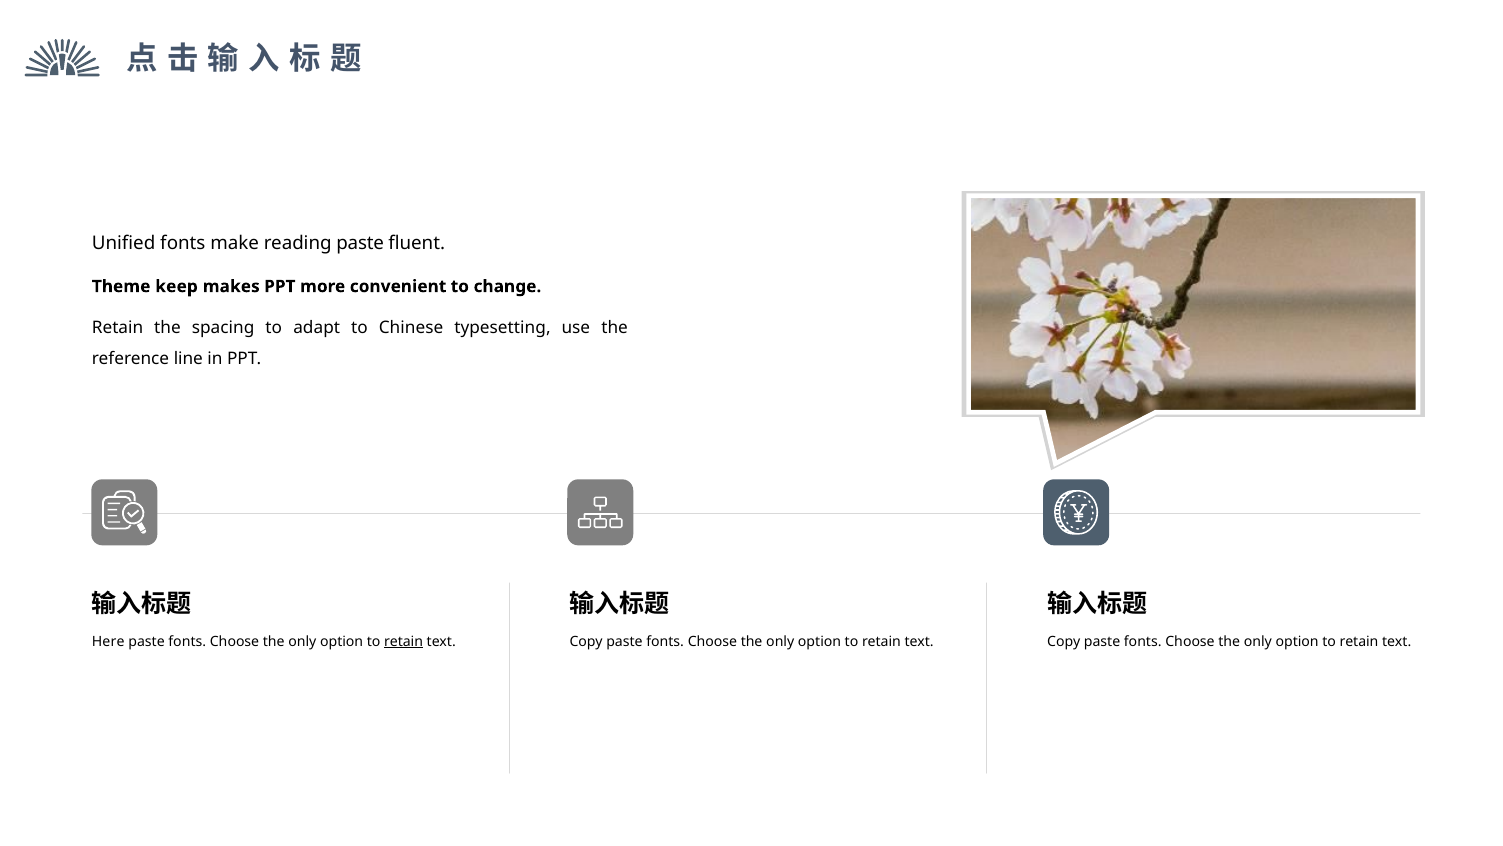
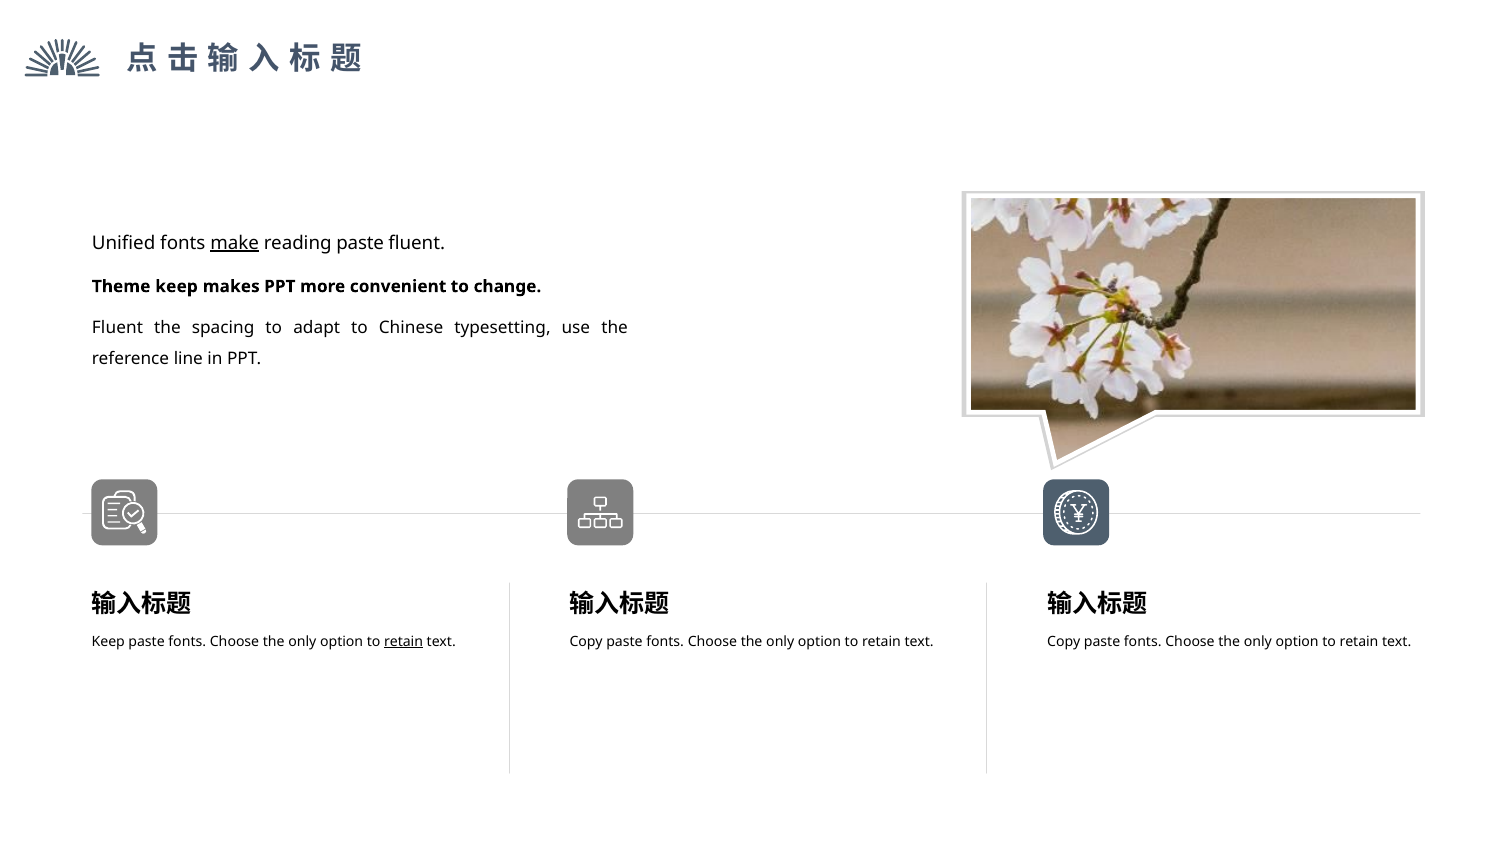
make underline: none -> present (235, 243)
Retain: Retain -> Fluent (117, 328)
Here: Here -> Keep (108, 641)
